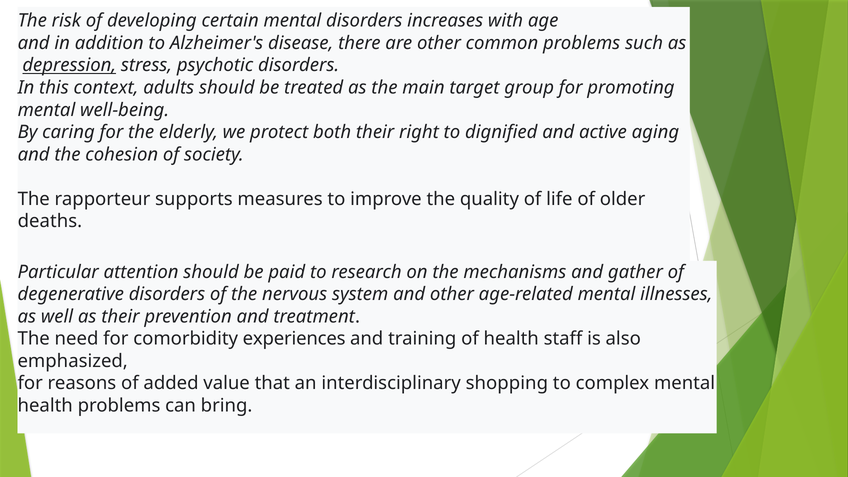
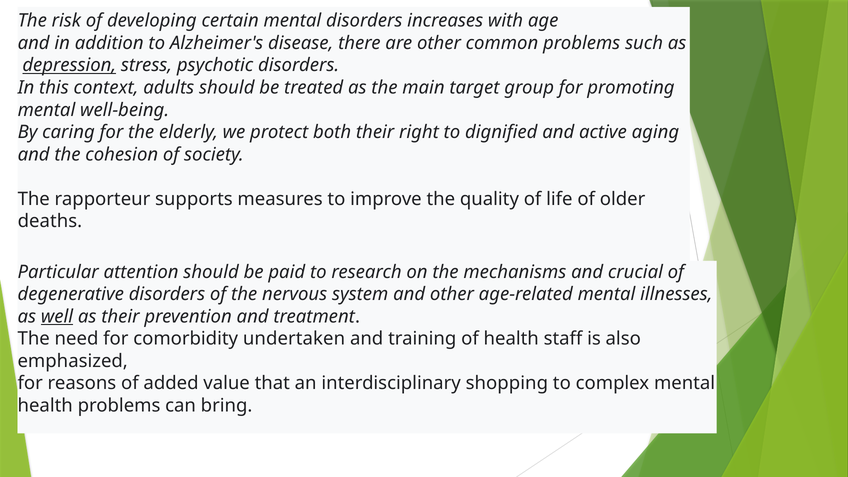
gather: gather -> crucial (635, 272)
well underline: none -> present (57, 317)
experiences: experiences -> undertaken (294, 339)
